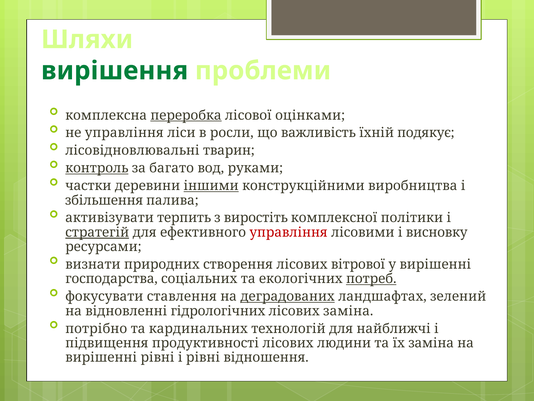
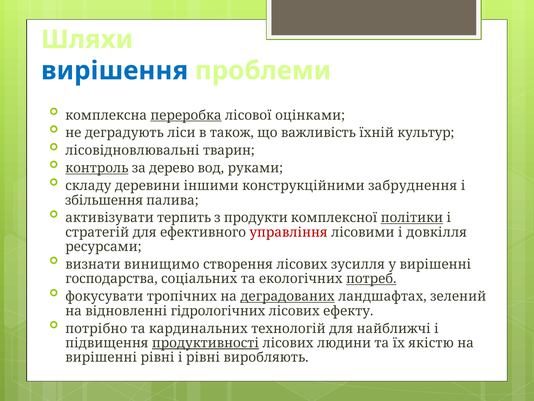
вирішення colour: green -> blue (115, 71)
не управління: управління -> деградують (124, 133)
росли: росли -> також (232, 133)
подякує: подякує -> культур (426, 133)
багато: багато -> дерево (172, 168)
частки: частки -> складу (88, 186)
іншими underline: present -> none (211, 186)
виробництва: виробництва -> забруднення (413, 186)
виростіть: виростіть -> продукти (256, 218)
політики underline: none -> present (412, 218)
стратегій underline: present -> none (97, 232)
висновку: висновку -> довкілля (437, 232)
природних: природних -> винищимо (162, 264)
вітрової: вітрової -> зусилля (358, 264)
ставлення: ставлення -> тропічних (182, 296)
лісових заміна: заміна -> ефекту (348, 311)
продуктивності underline: none -> present (205, 343)
їх заміна: заміна -> якістю (431, 343)
відношення: відношення -> виробляють (266, 357)
